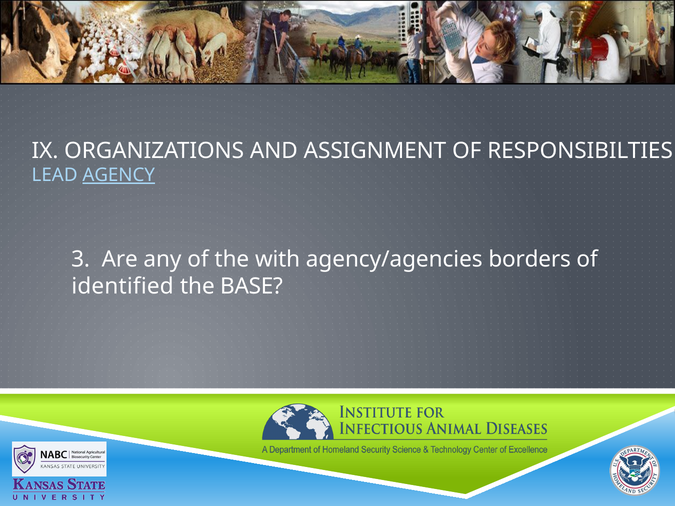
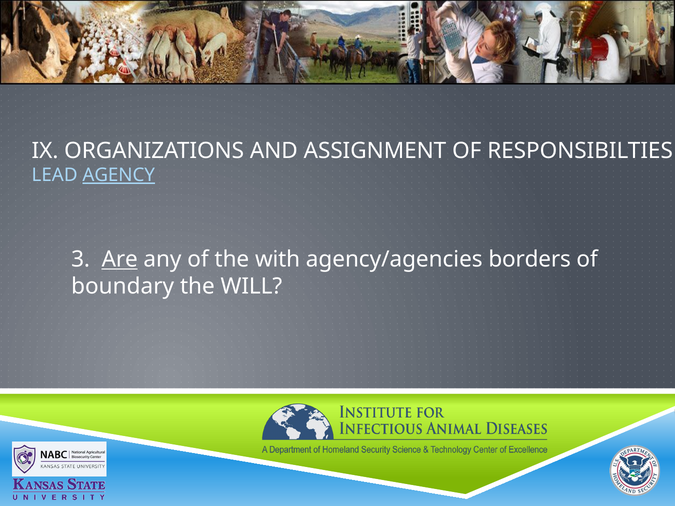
Are underline: none -> present (120, 259)
identified: identified -> boundary (123, 286)
BASE: BASE -> WILL (251, 286)
